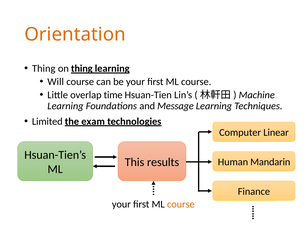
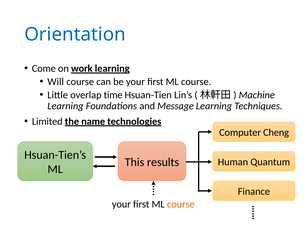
Orientation colour: orange -> blue (75, 34)
Thing: Thing -> Come (44, 69)
on thing: thing -> work (82, 69)
exam: exam -> name (93, 121)
Linear: Linear -> Cheng (276, 132)
Mandarin: Mandarin -> Quantum (270, 162)
